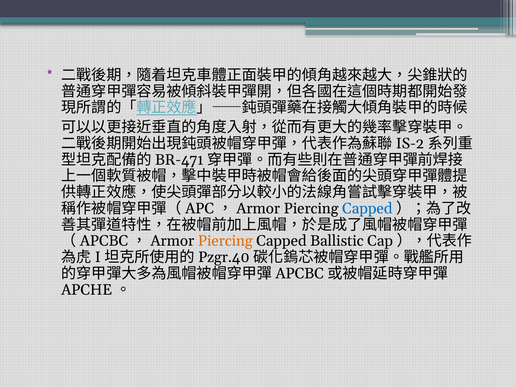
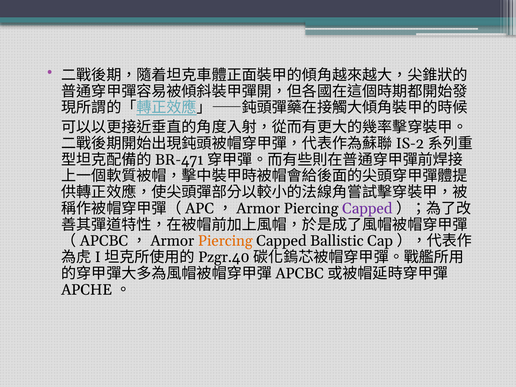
Capped colour: blue -> purple (367, 208)
